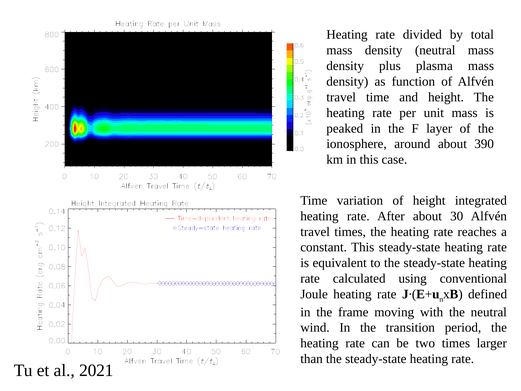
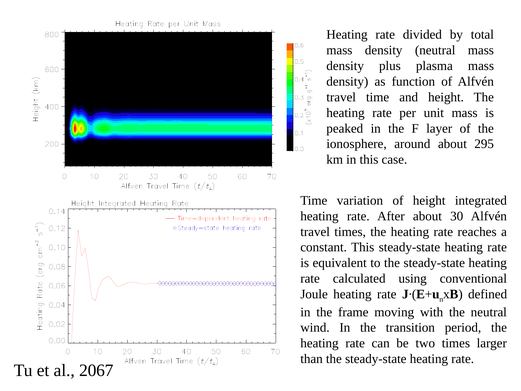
390: 390 -> 295 (484, 144)
2021: 2021 -> 2067 (96, 370)
